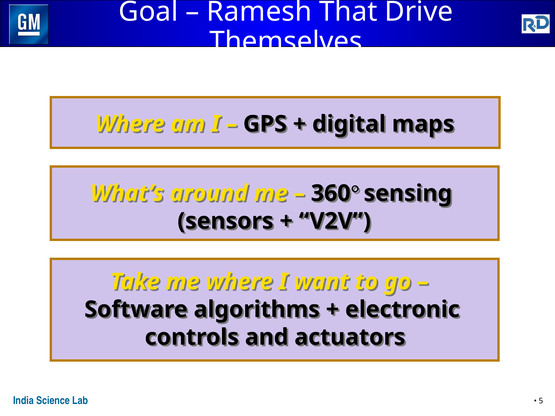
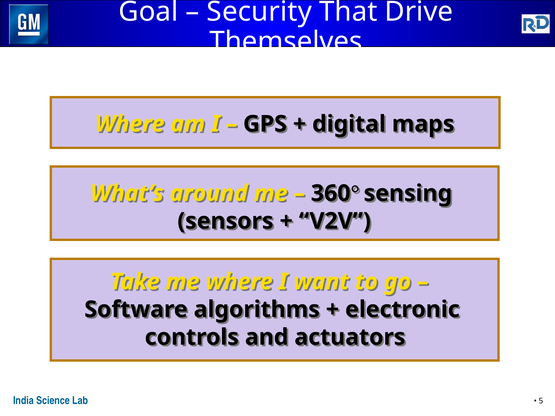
Ramesh: Ramesh -> Security (259, 12)
